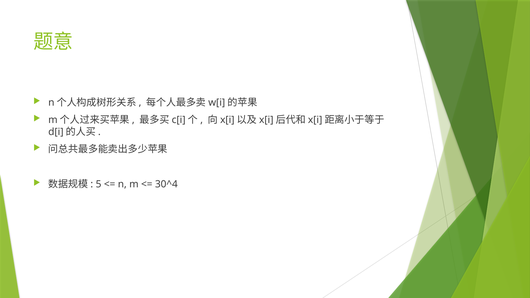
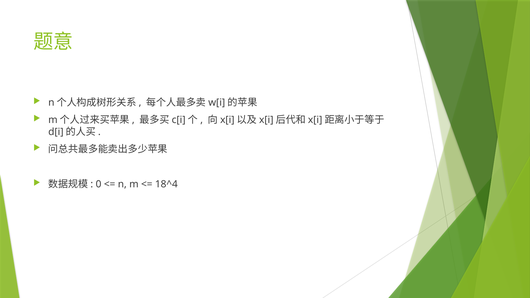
5: 5 -> 0 (99, 184)
30^4: 30^4 -> 18^4 (166, 184)
